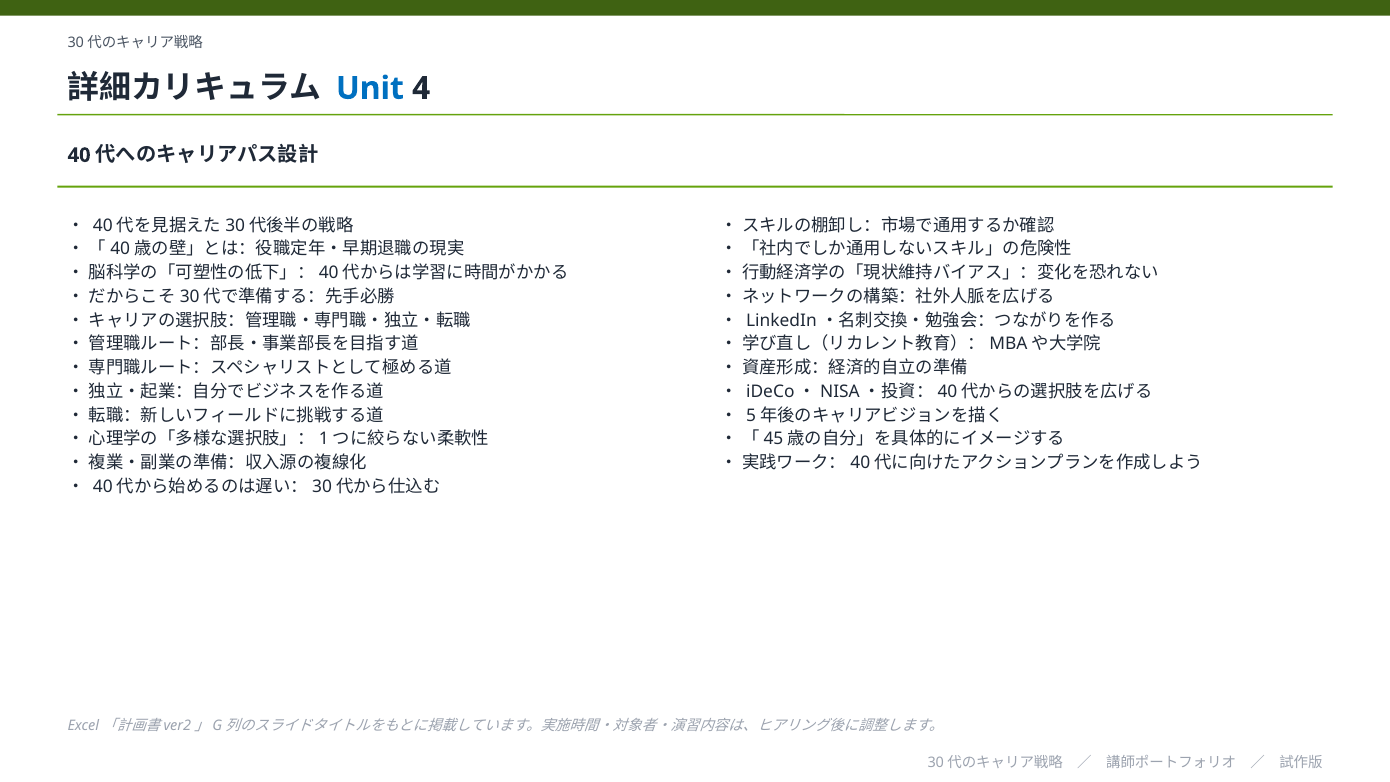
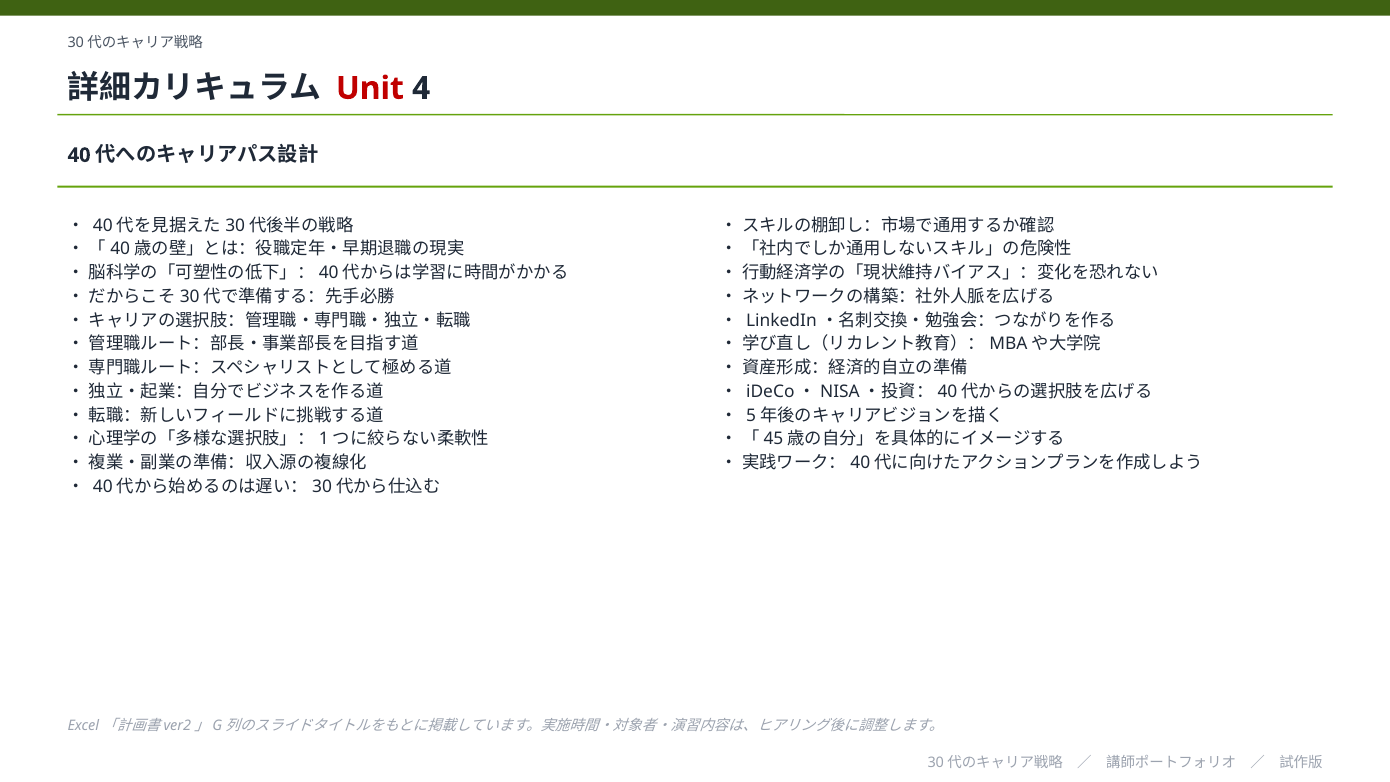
Unit colour: blue -> red (370, 88)
